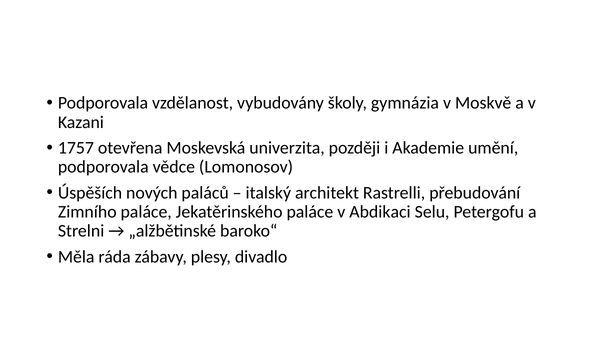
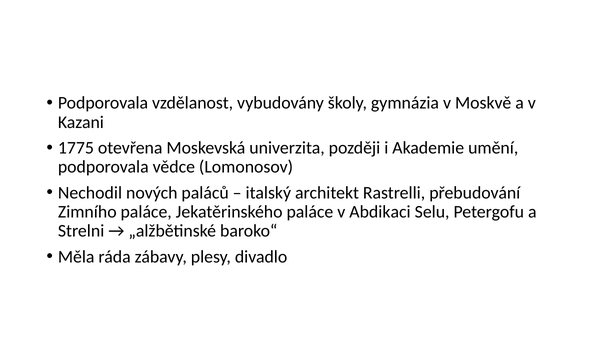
1757: 1757 -> 1775 (76, 148)
Úspěších: Úspěších -> Nechodil (90, 193)
